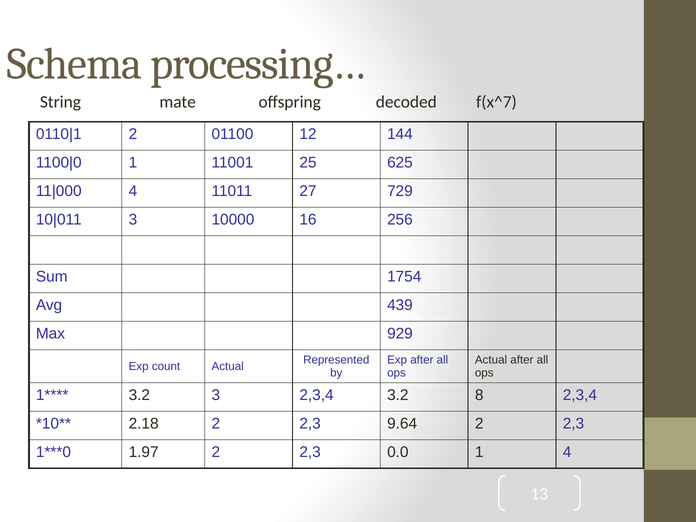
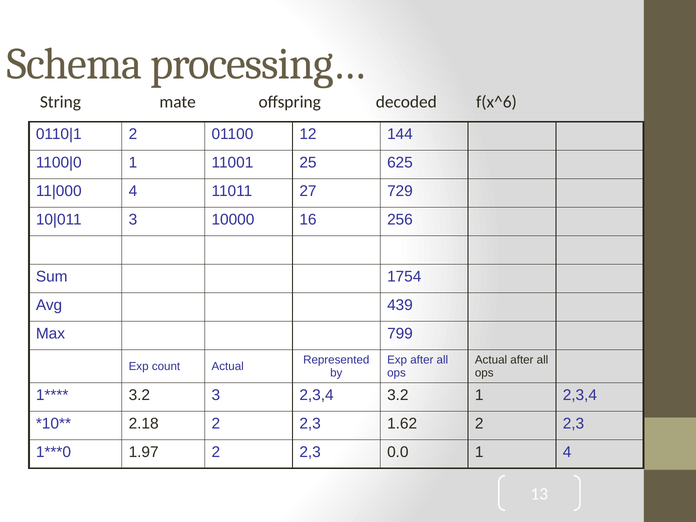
f(x^7: f(x^7 -> f(x^6 (496, 102)
929: 929 -> 799 (400, 334)
3.2 8: 8 -> 1 (479, 395)
9.64: 9.64 -> 1.62 (402, 424)
